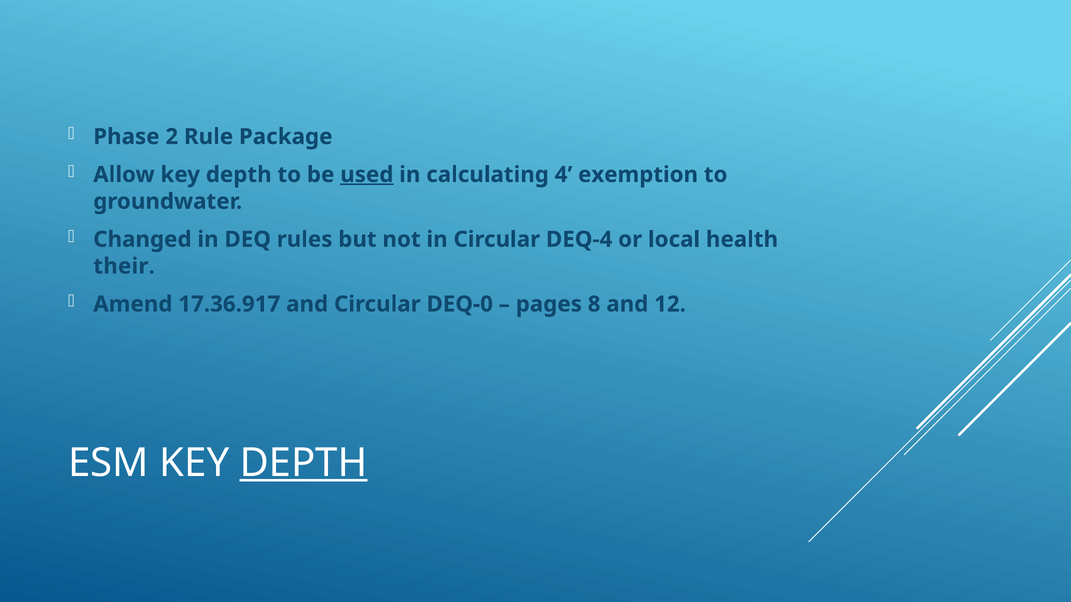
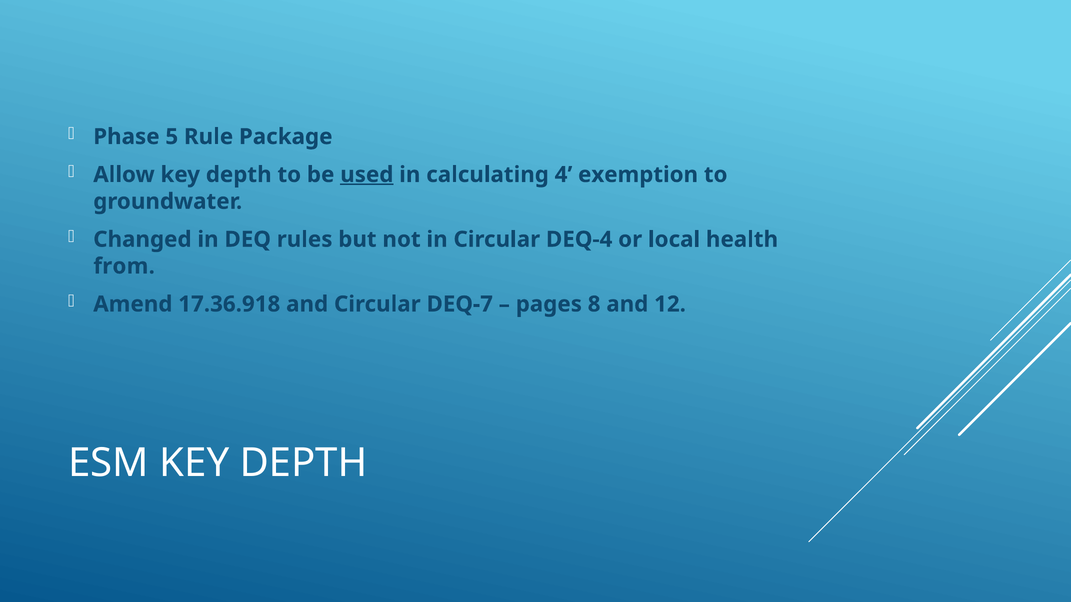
2: 2 -> 5 (172, 137)
their: their -> from (124, 266)
17.36.917: 17.36.917 -> 17.36.918 (229, 304)
DEQ-0: DEQ-0 -> DEQ-7 (460, 304)
DEPTH underline: present -> none (304, 463)
